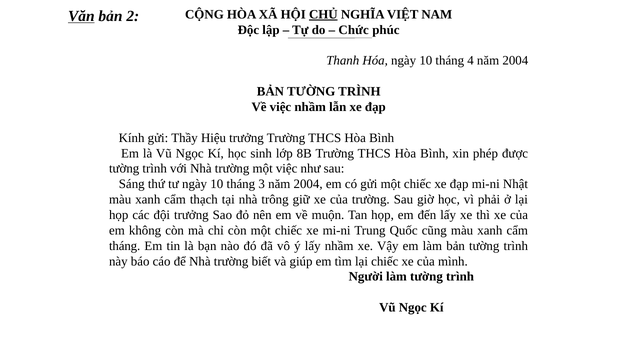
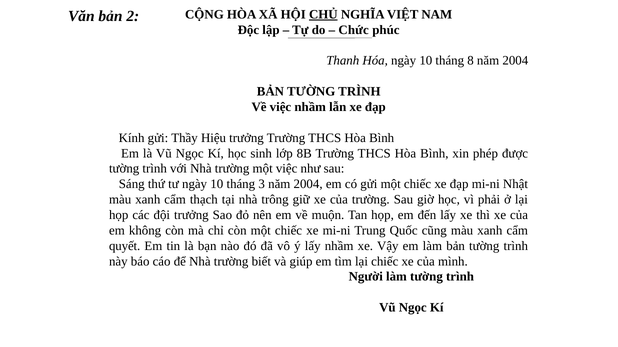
Văn underline: present -> none (81, 16)
4: 4 -> 8 (471, 61)
tháng: tháng -> quyết (125, 246)
